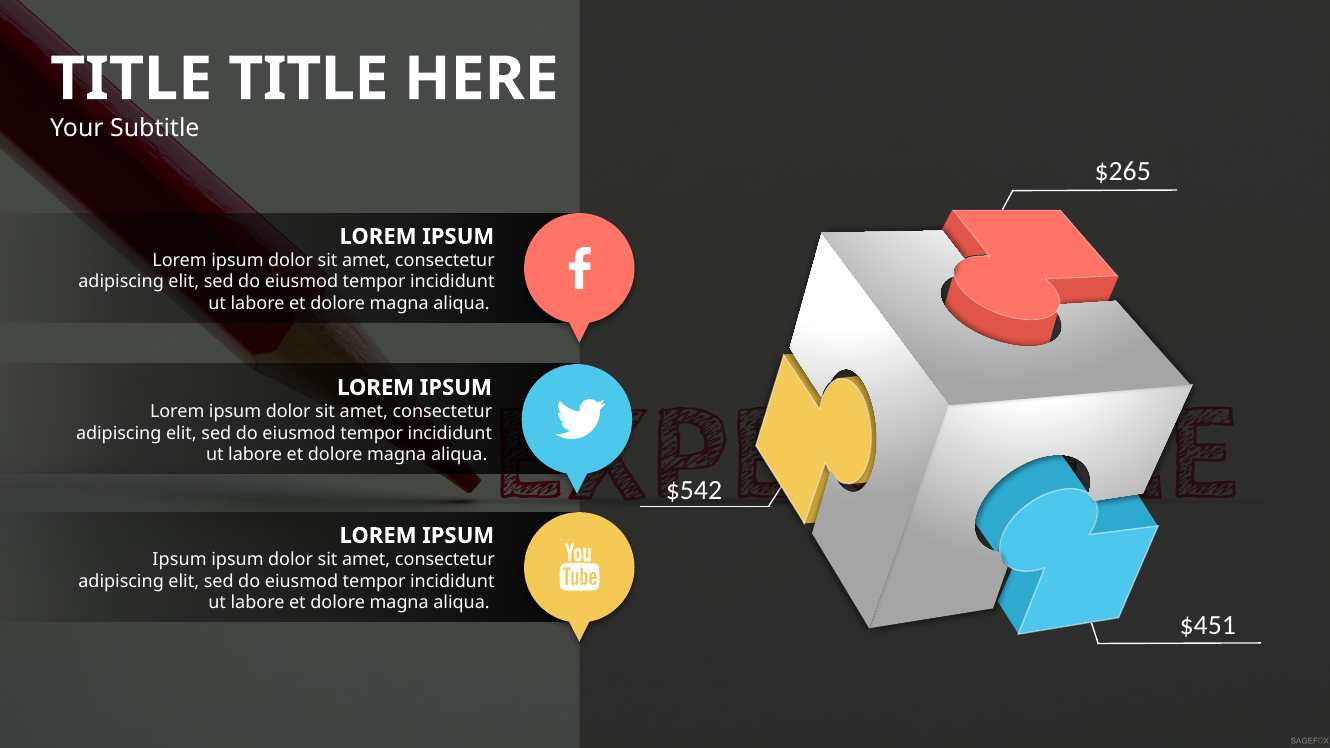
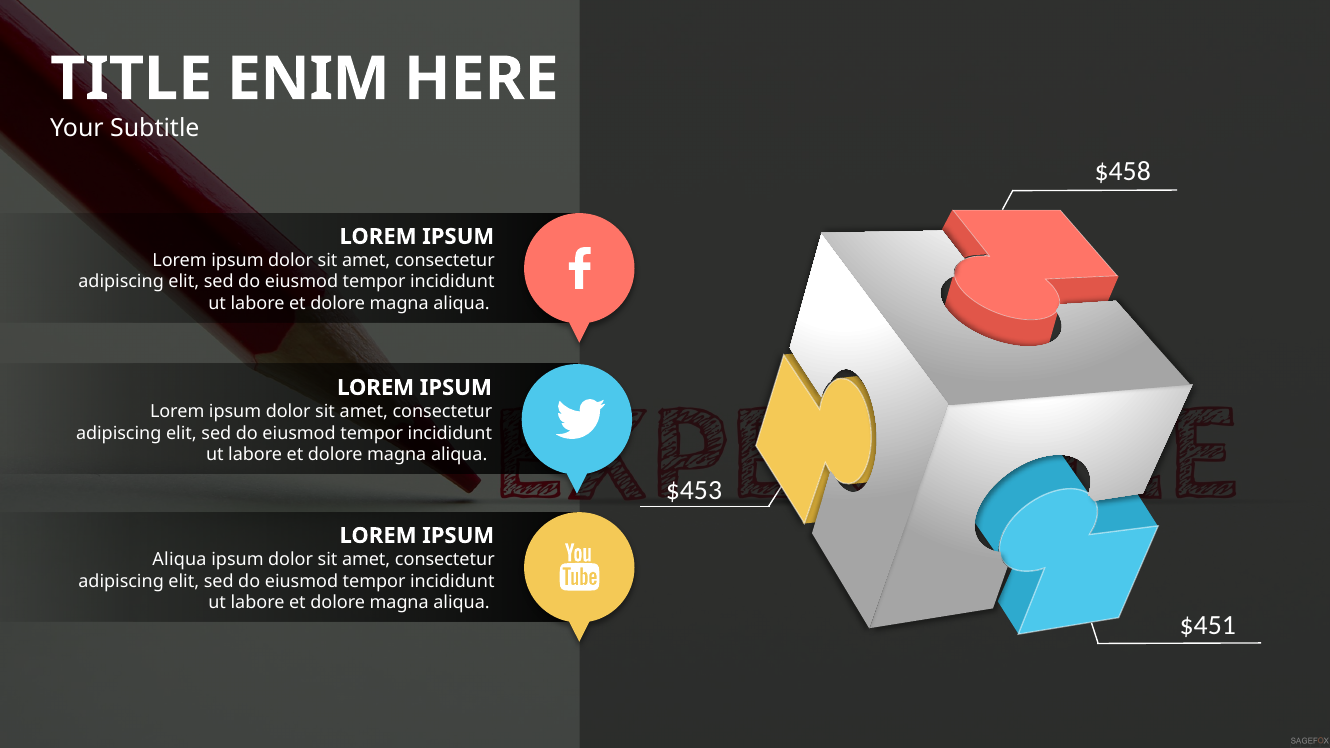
TITLE: TITLE -> ENIM (308, 79)
$265: $265 -> $458 (1123, 171)
$542: $542 -> $453 (694, 490)
Ipsum: Ipsum -> Aliqua (180, 560)
